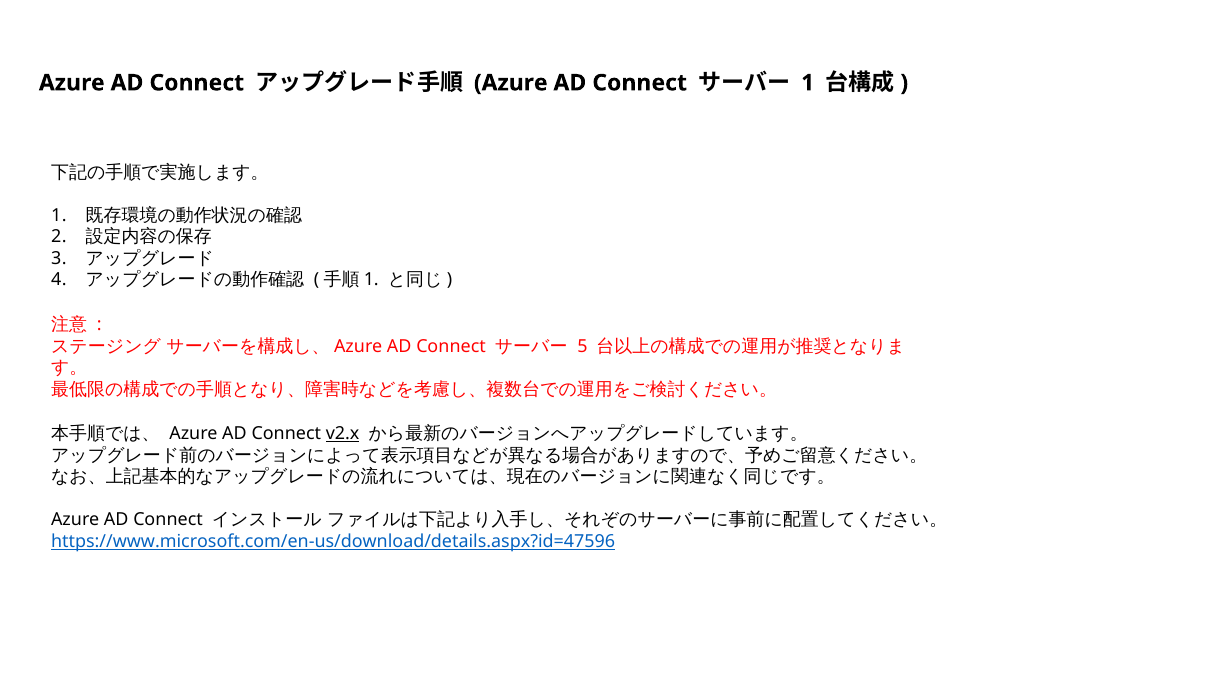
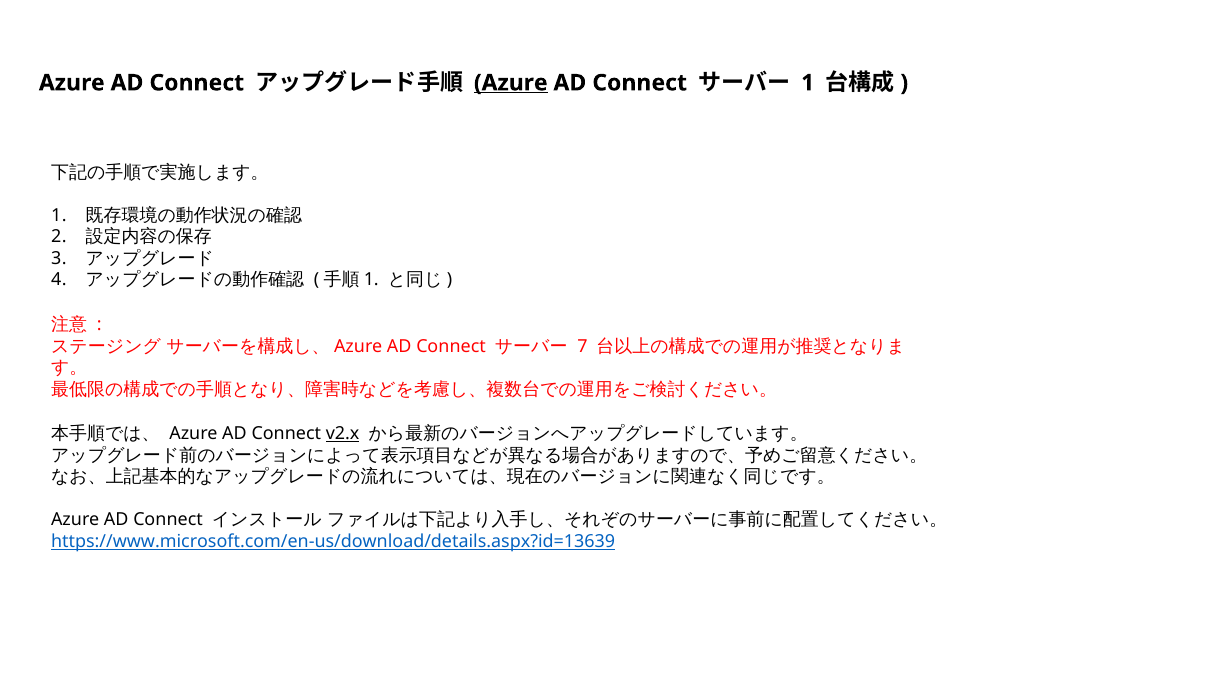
Azure underline: none -> present (511, 83)
5: 5 -> 7 (582, 346)
https://www.microsoft.com/en-us/download/details.aspx?id=47596: https://www.microsoft.com/en-us/download/details.aspx?id=47596 -> https://www.microsoft.com/en-us/download/details.aspx?id=13639 (333, 542)
